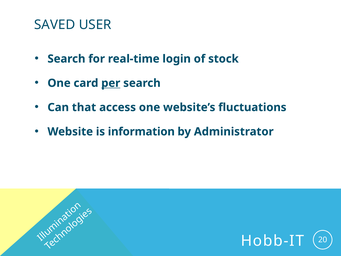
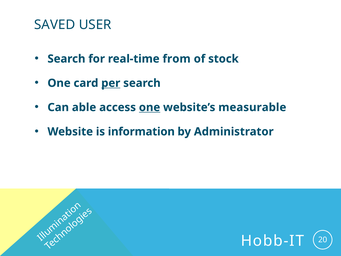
login: login -> from (177, 59)
that: that -> able (84, 107)
one underline: none -> present (150, 107)
fluctuations: fluctuations -> measurable (252, 107)
